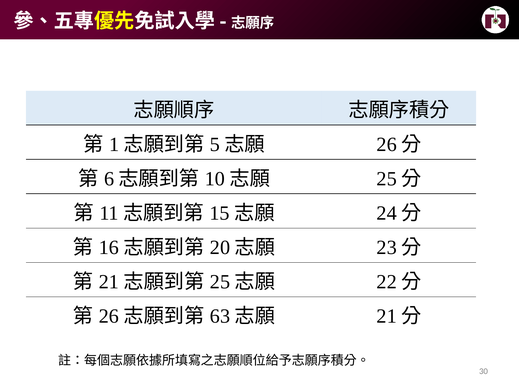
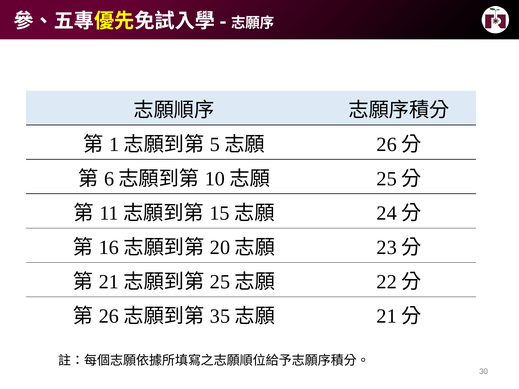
63: 63 -> 35 (220, 316)
